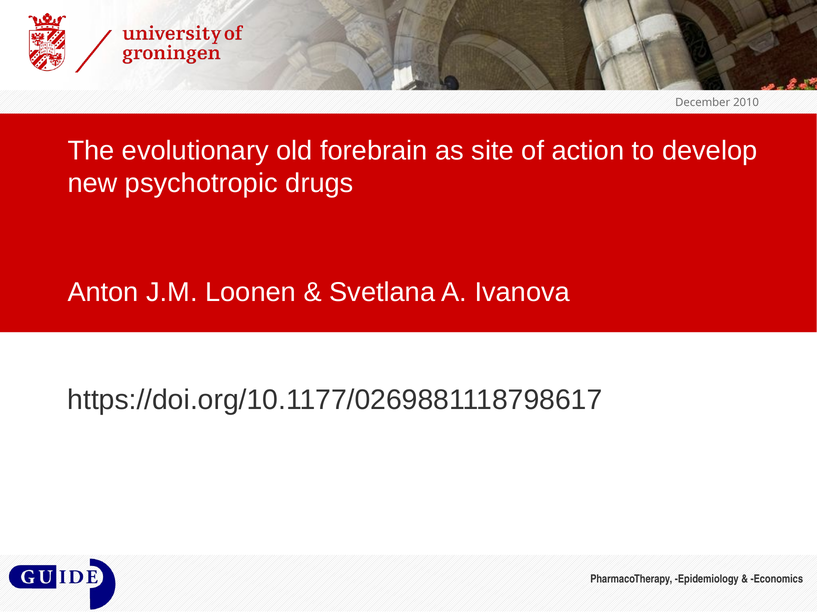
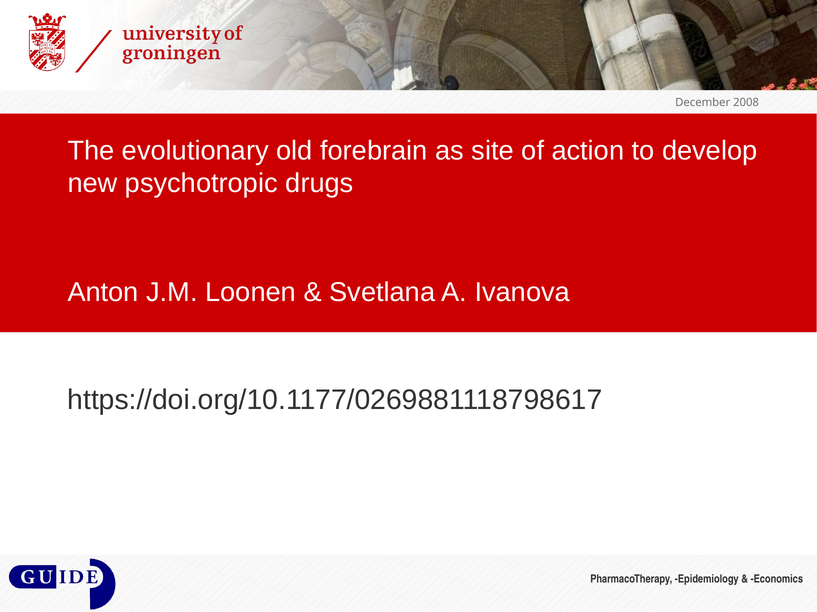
2010: 2010 -> 2008 (746, 103)
